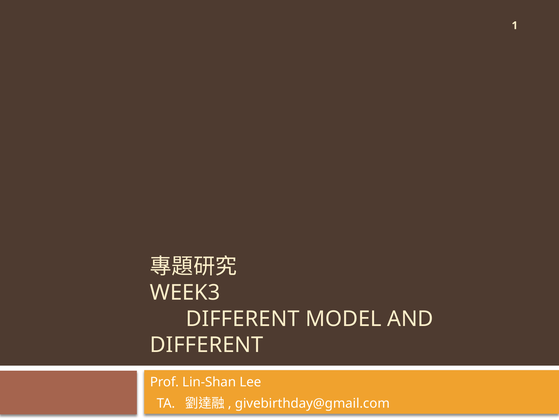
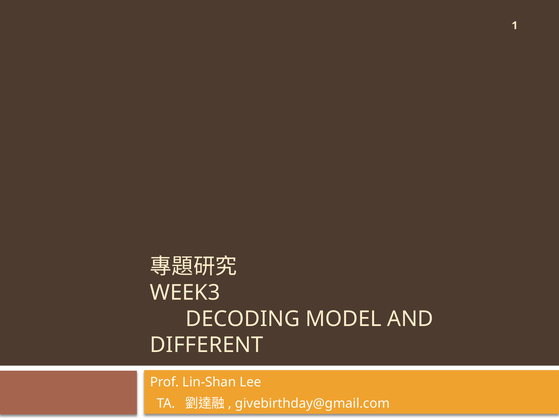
DIFFERENT: DIFFERENT -> DECODING (243, 318)
